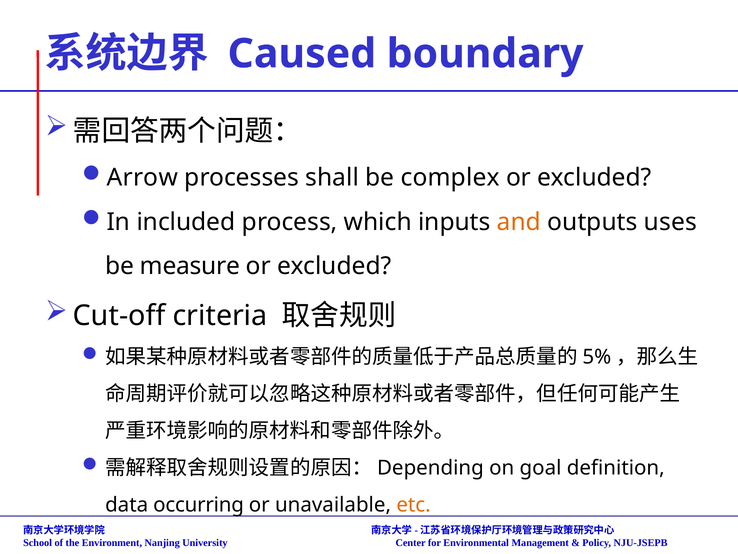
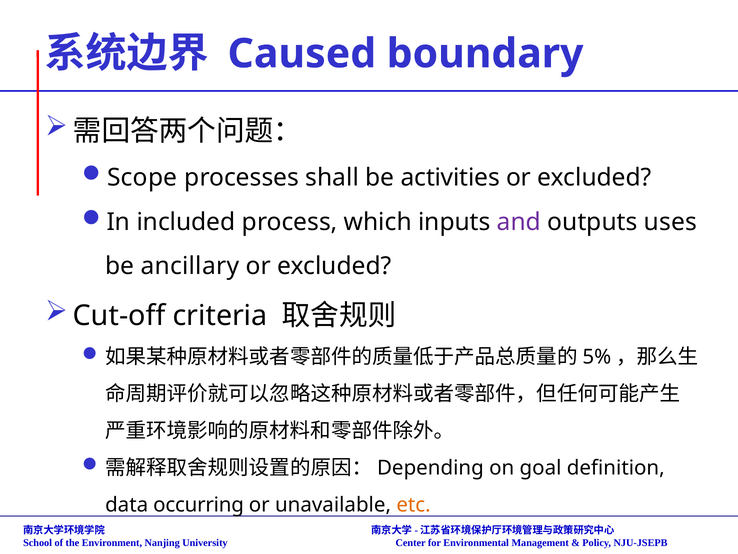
Arrow: Arrow -> Scope (142, 177)
complex: complex -> activities (450, 177)
and colour: orange -> purple (519, 222)
measure: measure -> ancillary (190, 266)
